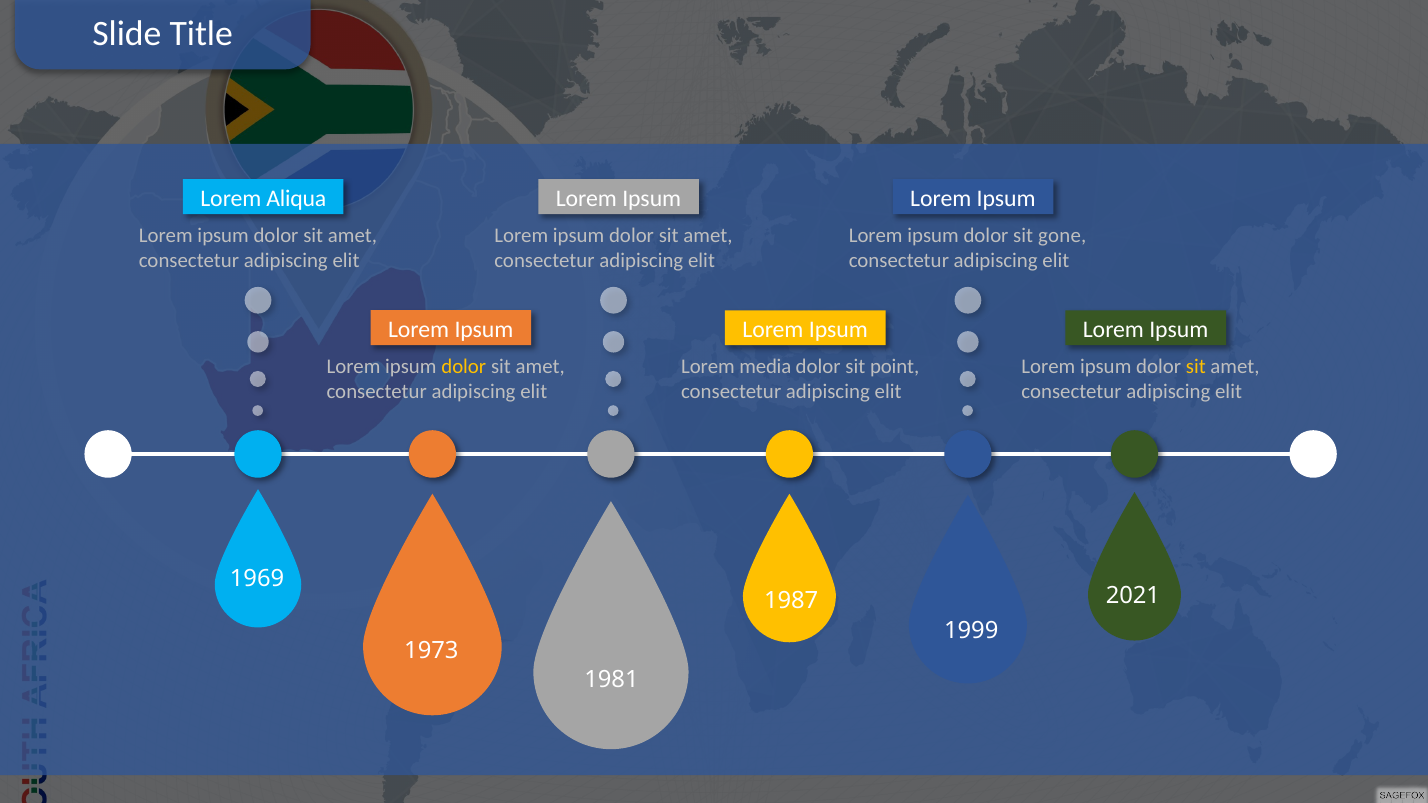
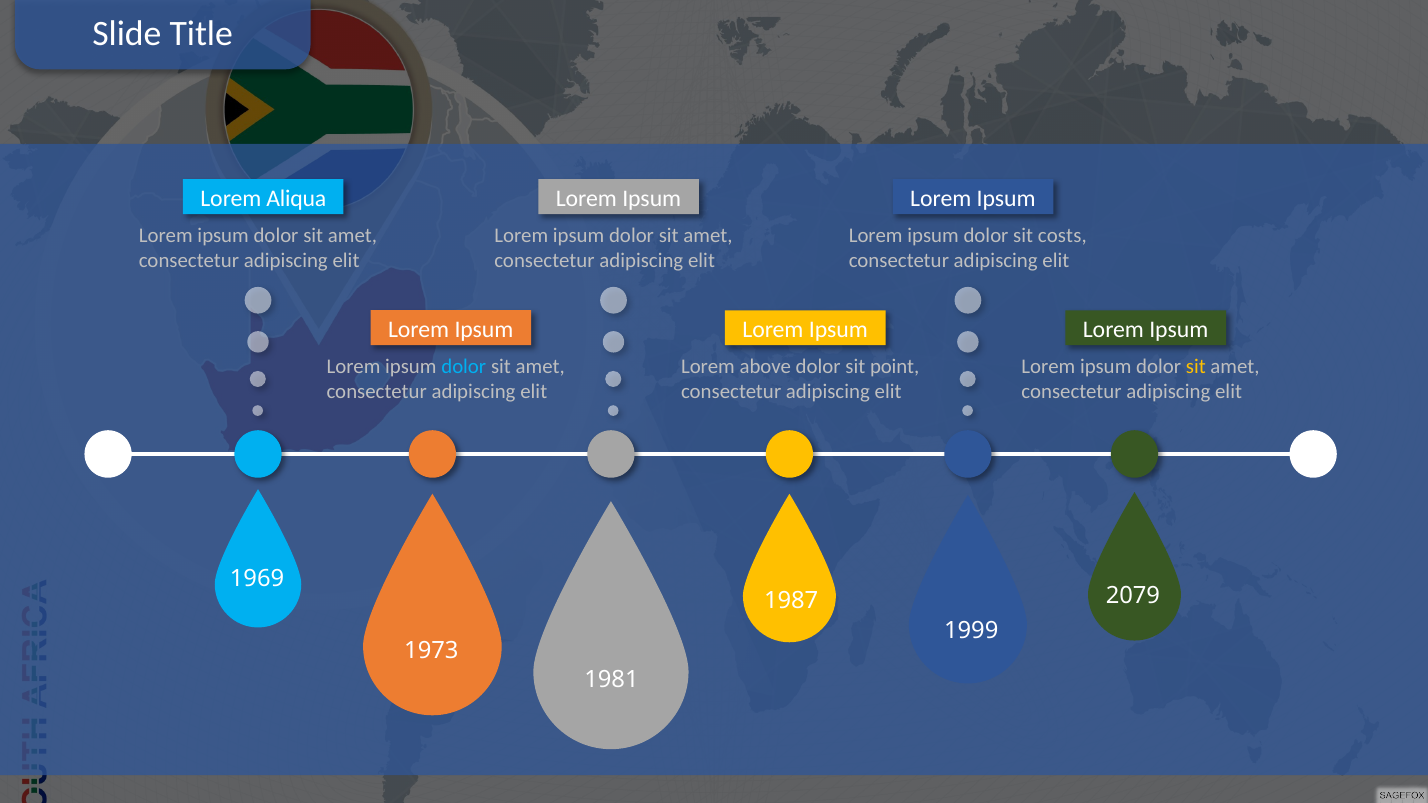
gone: gone -> costs (1062, 235)
dolor colour: yellow -> light blue (464, 366)
media: media -> above (765, 366)
2021: 2021 -> 2079 (1133, 596)
